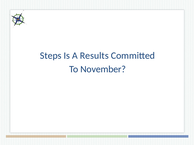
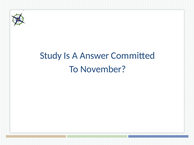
Steps: Steps -> Study (51, 56)
Results: Results -> Answer (94, 56)
